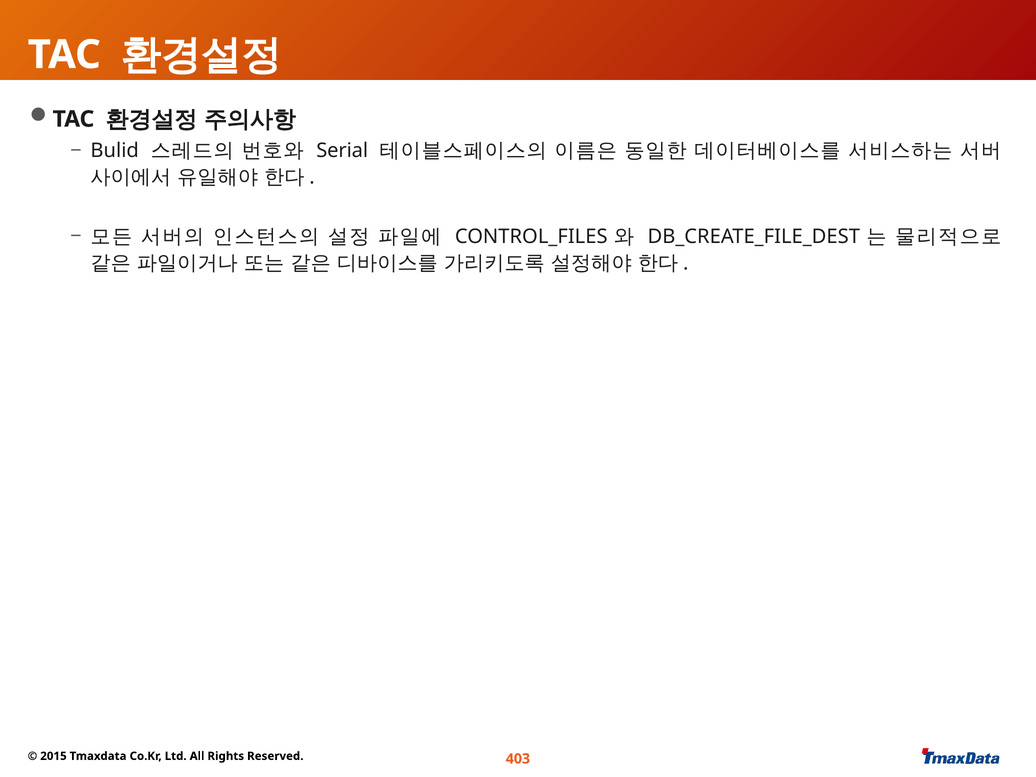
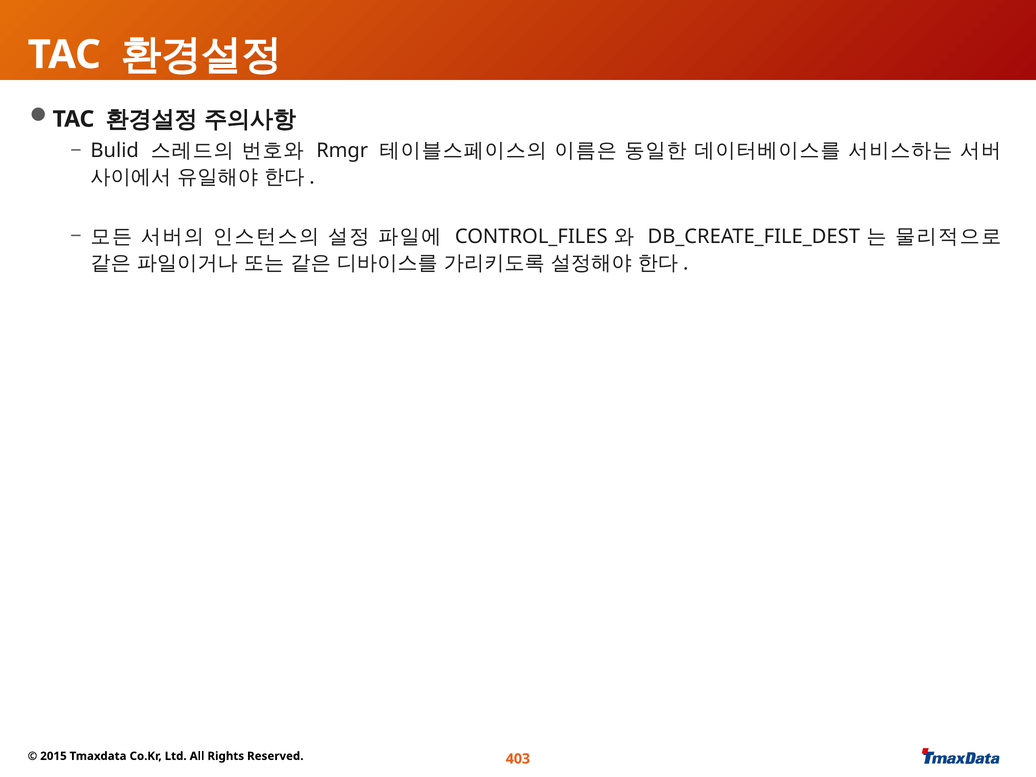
Serial: Serial -> Rmgr (342, 151)
